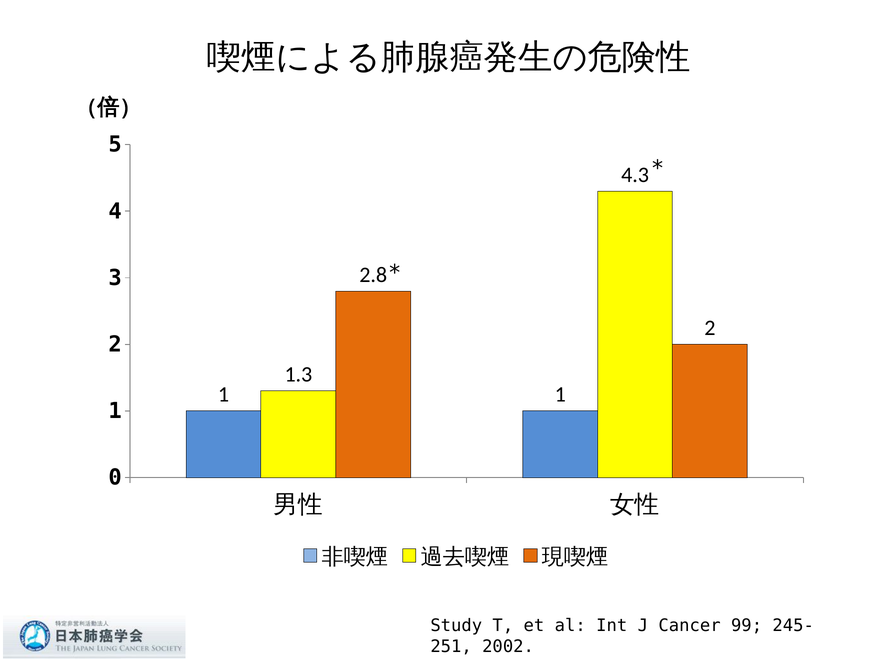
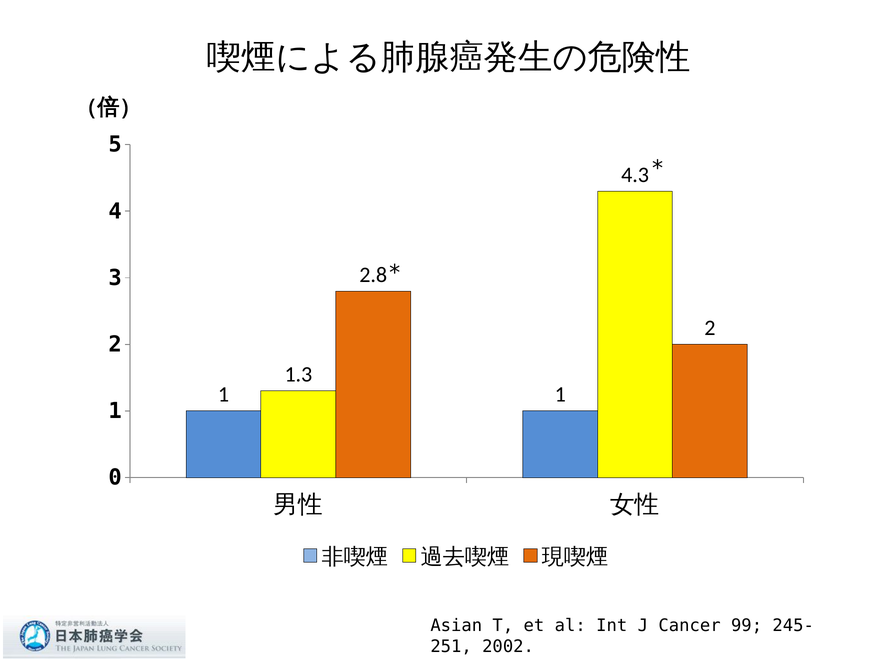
Study: Study -> Asian (456, 626)
